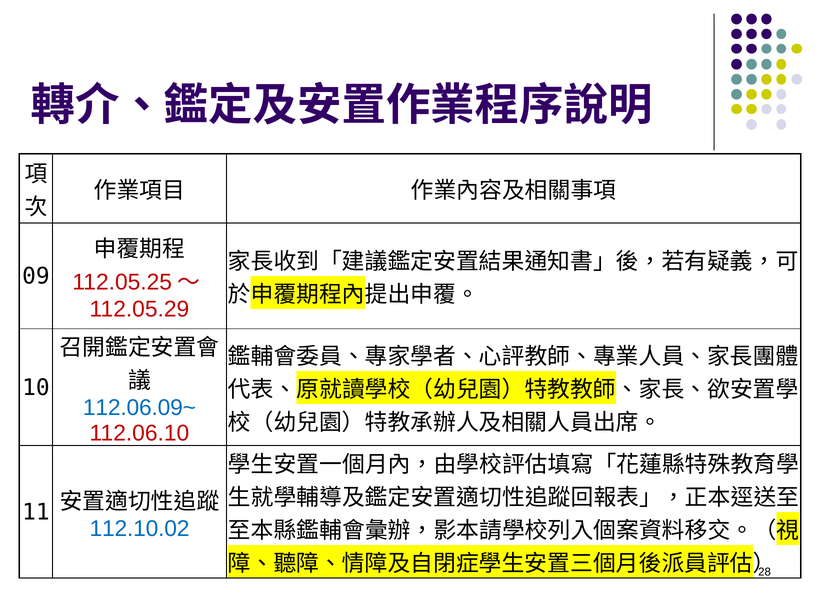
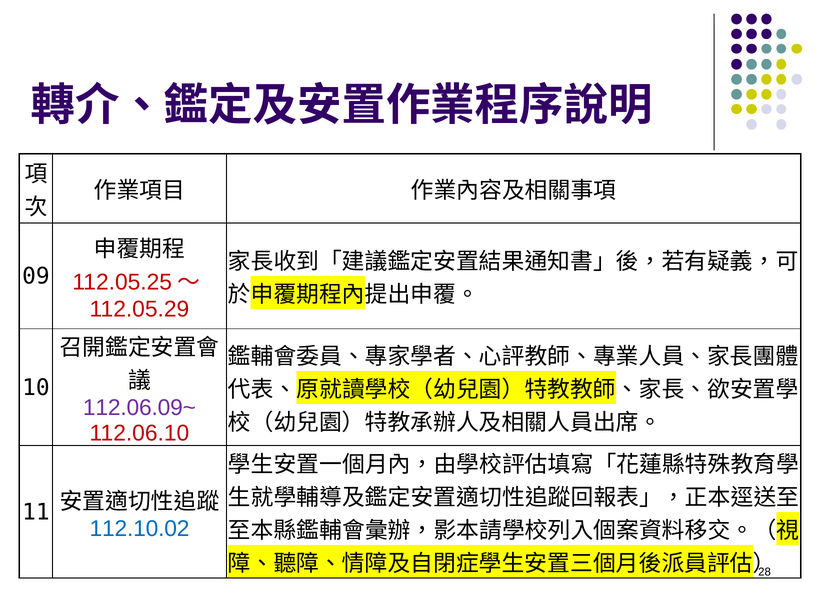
112.06.09~ colour: blue -> purple (139, 408)
